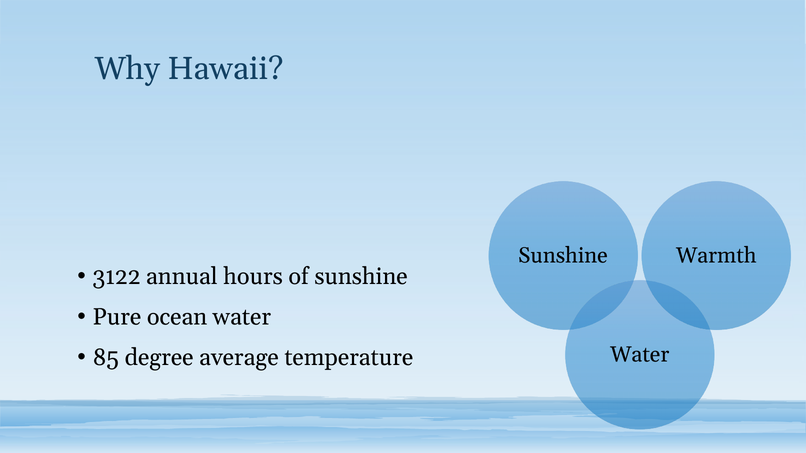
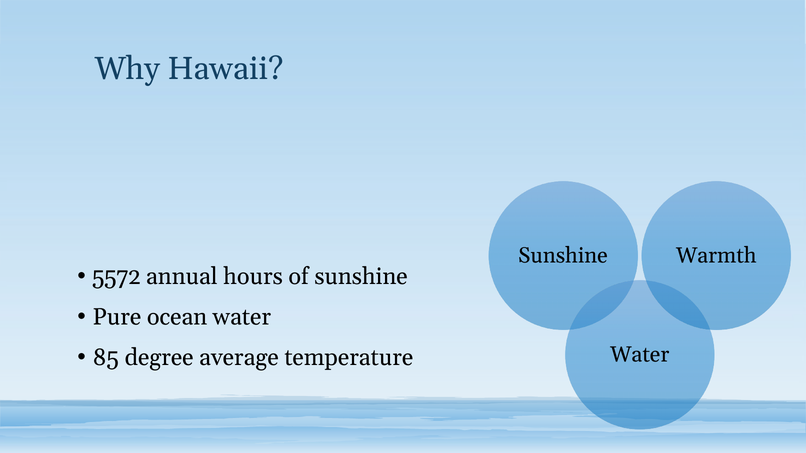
3122: 3122 -> 5572 (117, 277)
